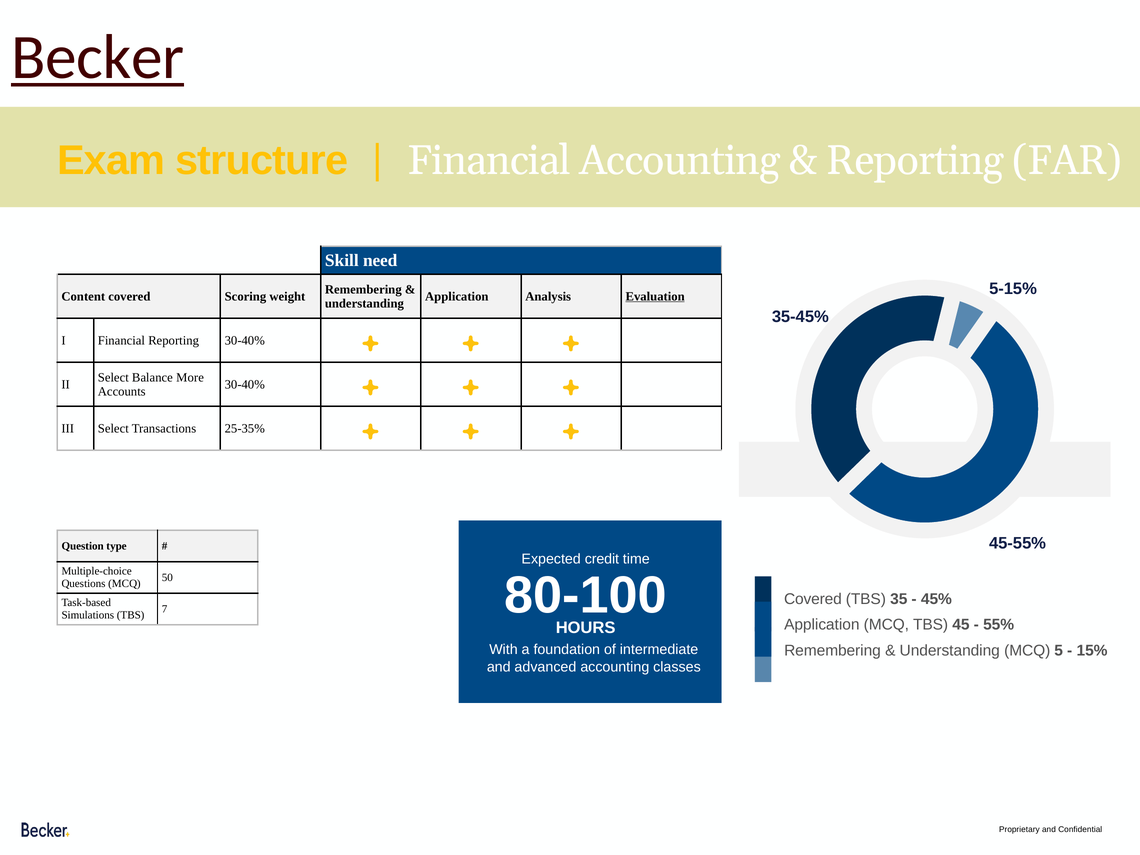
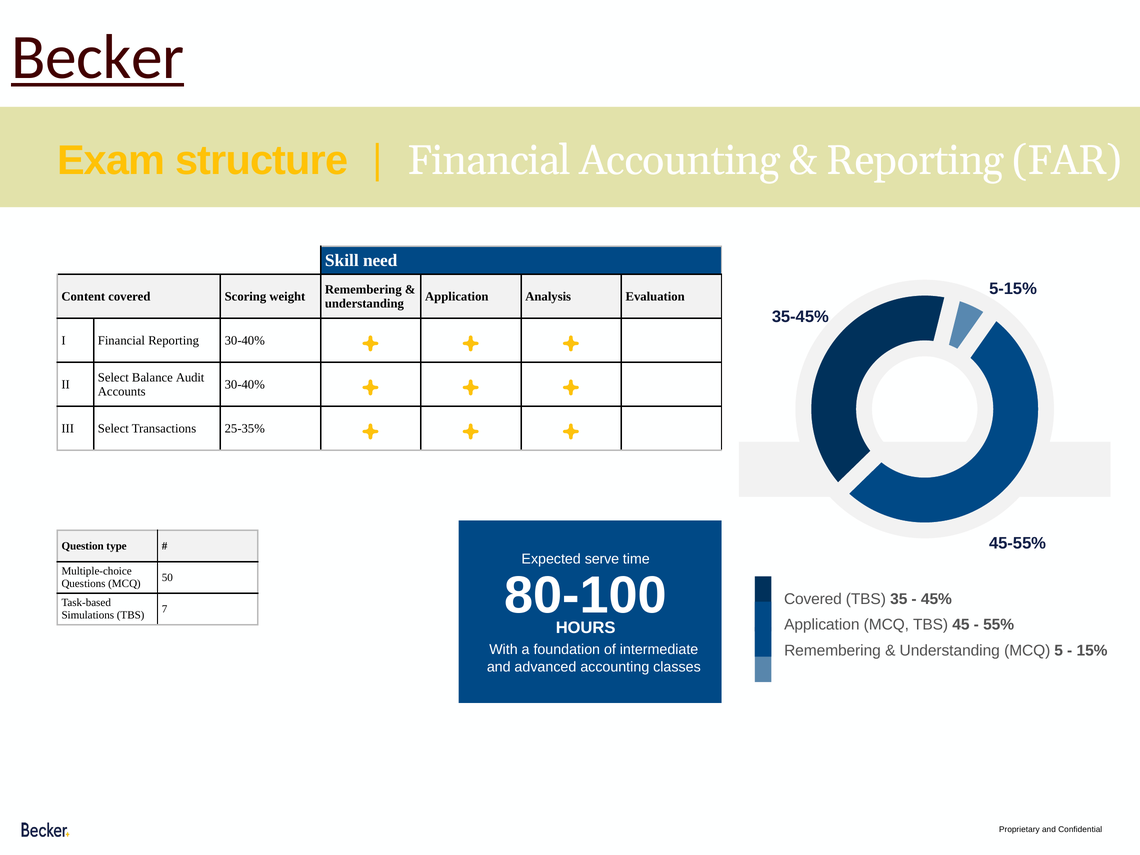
Evaluation underline: present -> none (655, 296)
More: More -> Audit (190, 377)
credit: credit -> serve (602, 559)
